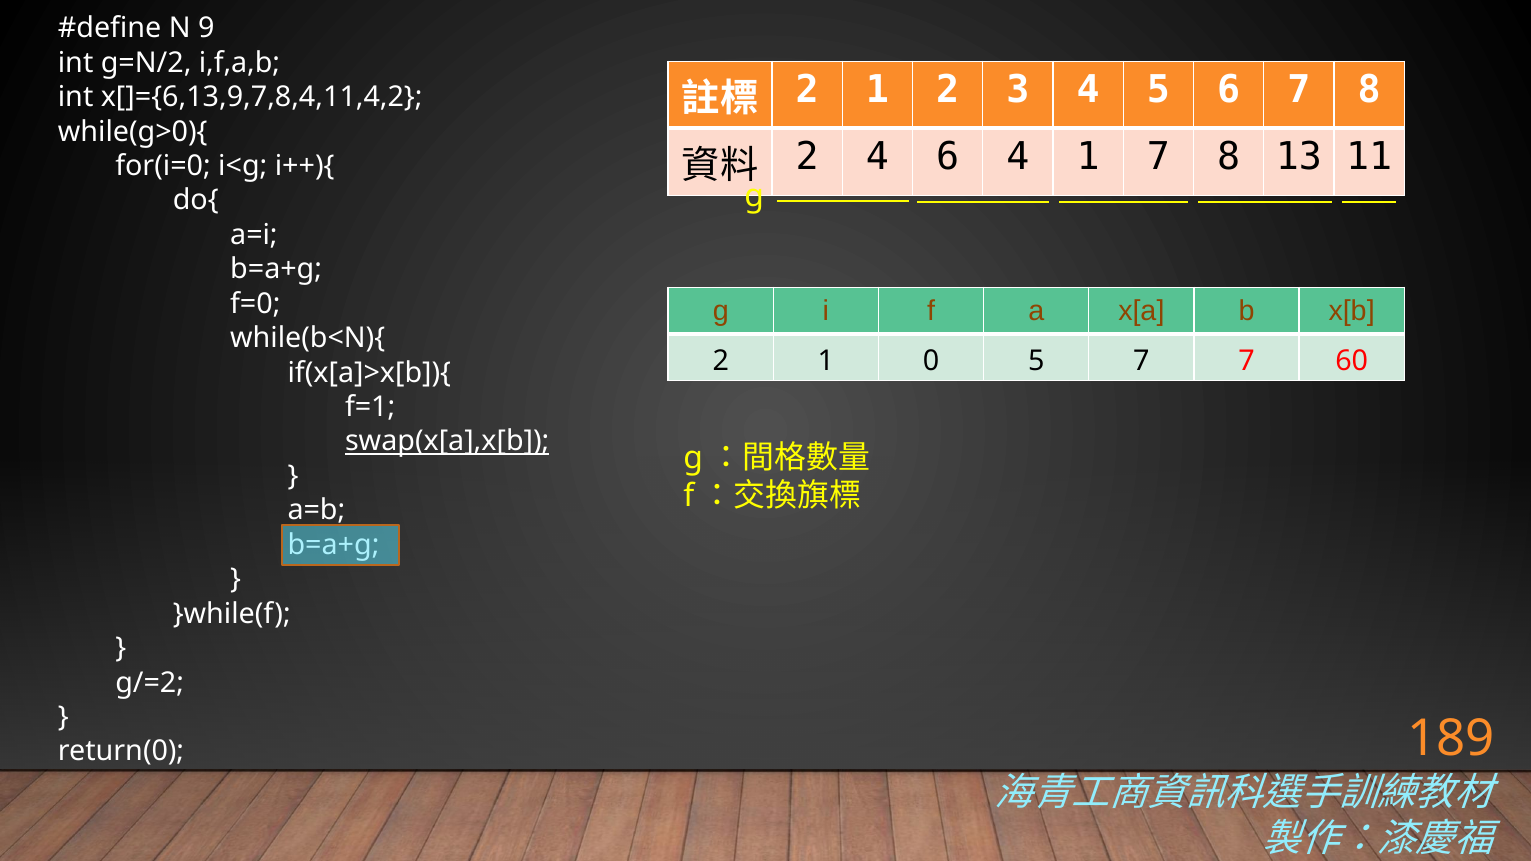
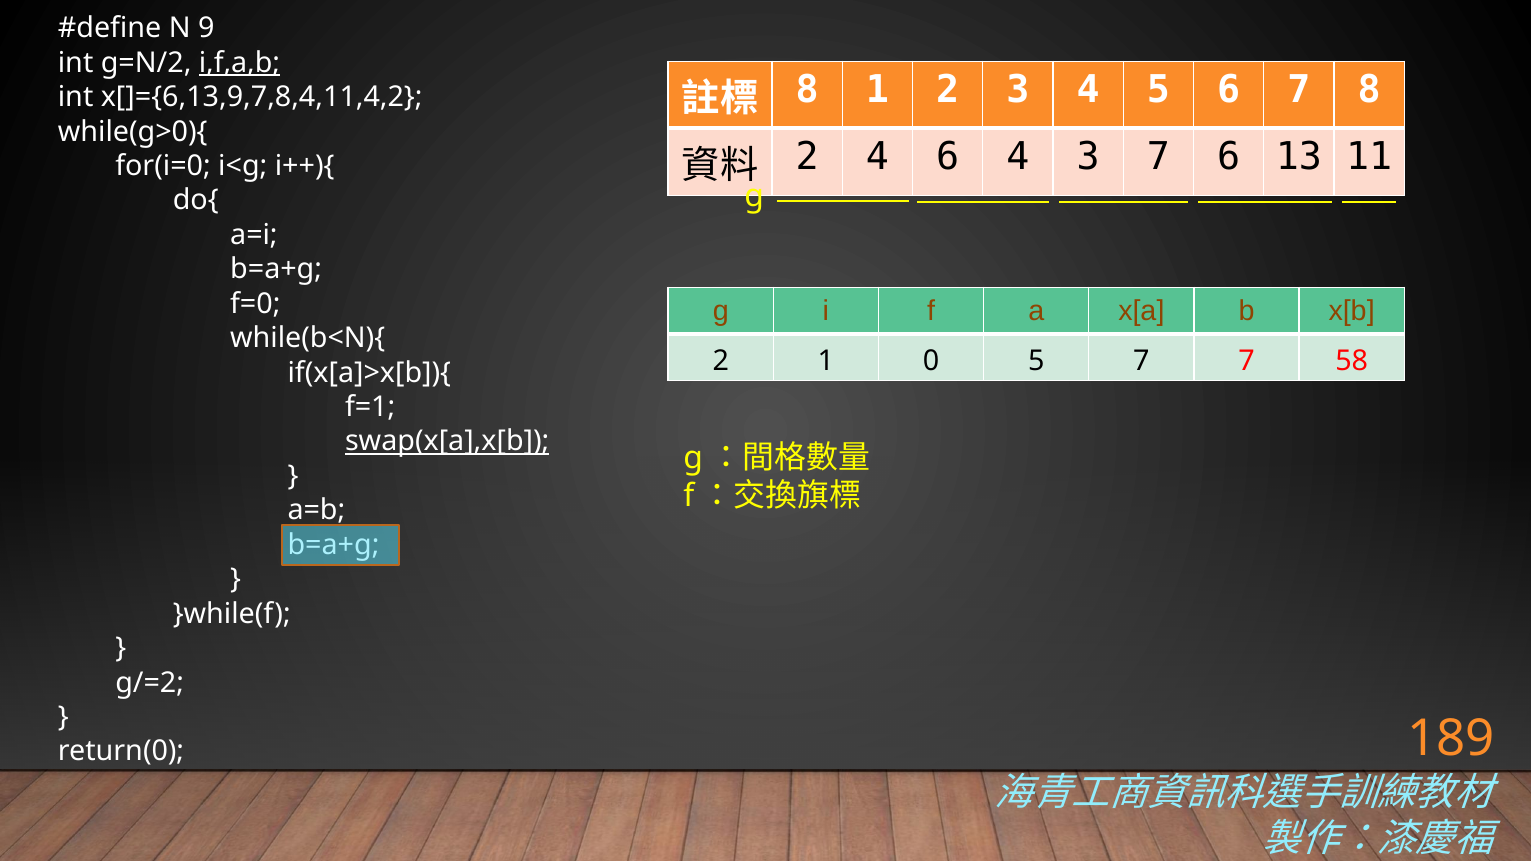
i,f,a,b underline: none -> present (239, 63)
2: 2 -> 8 (807, 90)
4 1: 1 -> 3 (1088, 157)
8: 8 -> 6 (1229, 157)
60: 60 -> 58 (1352, 361)
